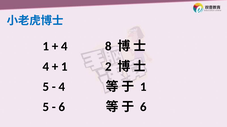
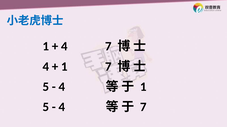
4 8: 8 -> 7 (108, 46)
1 2: 2 -> 7 (108, 67)
6: 6 -> 4 (62, 107)
6: 6 -> 7 (143, 107)
